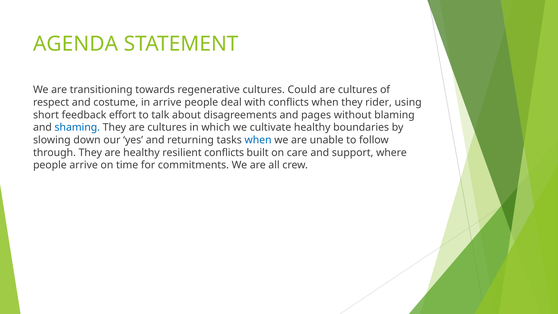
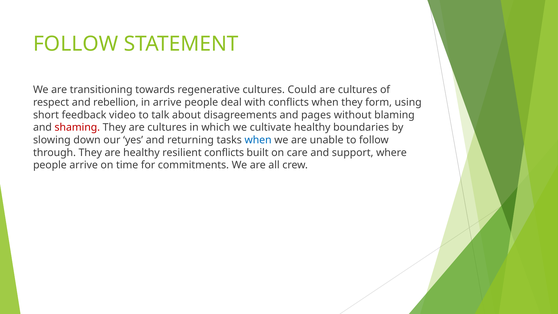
AGENDA: AGENDA -> FOLLOW (76, 44)
costume: costume -> rebellion (116, 102)
rider: rider -> form (379, 102)
effort: effort -> video (122, 115)
shaming colour: blue -> red (77, 127)
